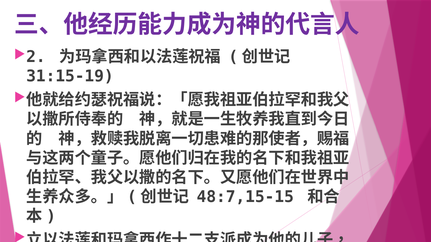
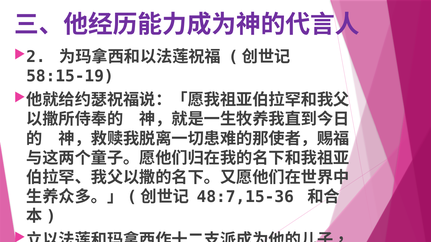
31:15-19: 31:15-19 -> 58:15-19 (70, 76)
48:7,15-15: 48:7,15-15 -> 48:7,15-36 (245, 197)
